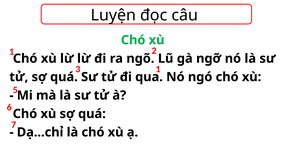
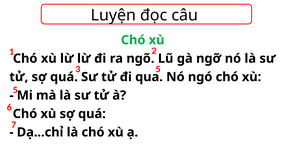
3 1: 1 -> 5 (158, 69)
